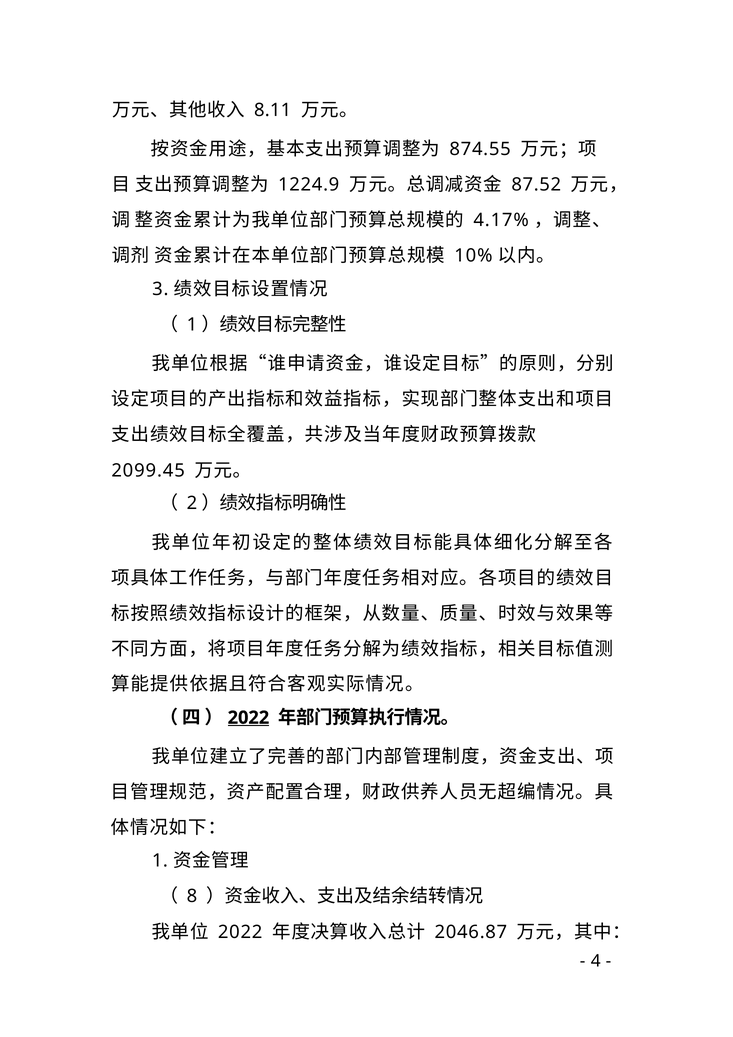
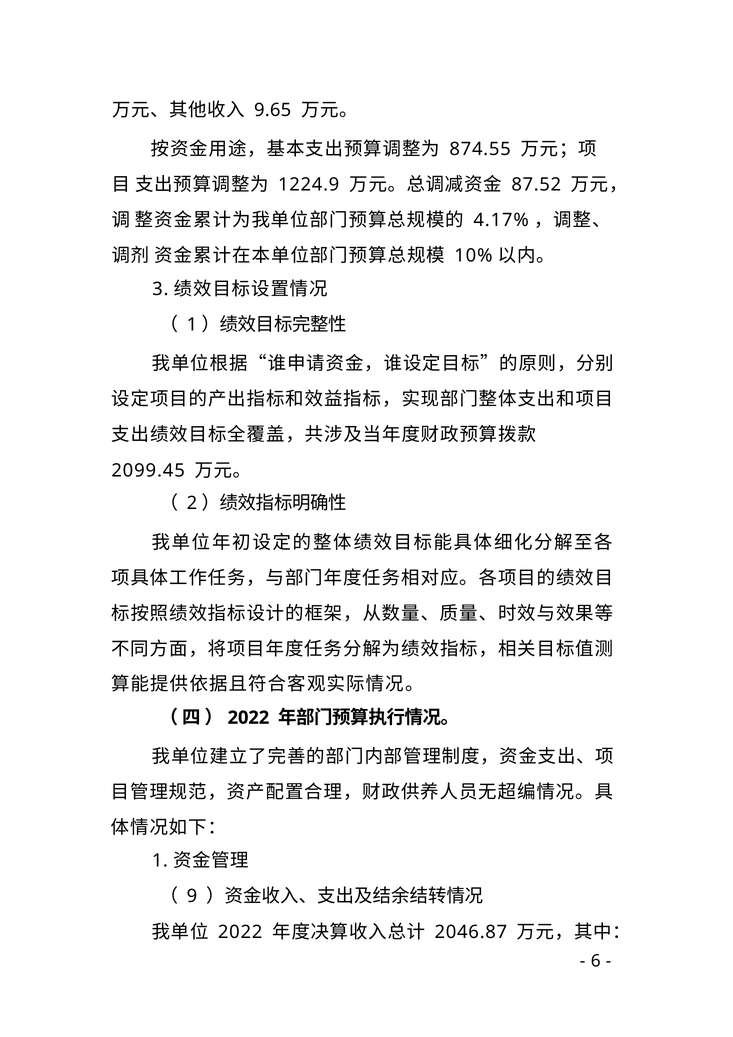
8.11: 8.11 -> 9.65 (273, 110)
2022 underline: present -> none (248, 717)
8: 8 -> 9 (192, 896)
4: 4 -> 6 (596, 961)
